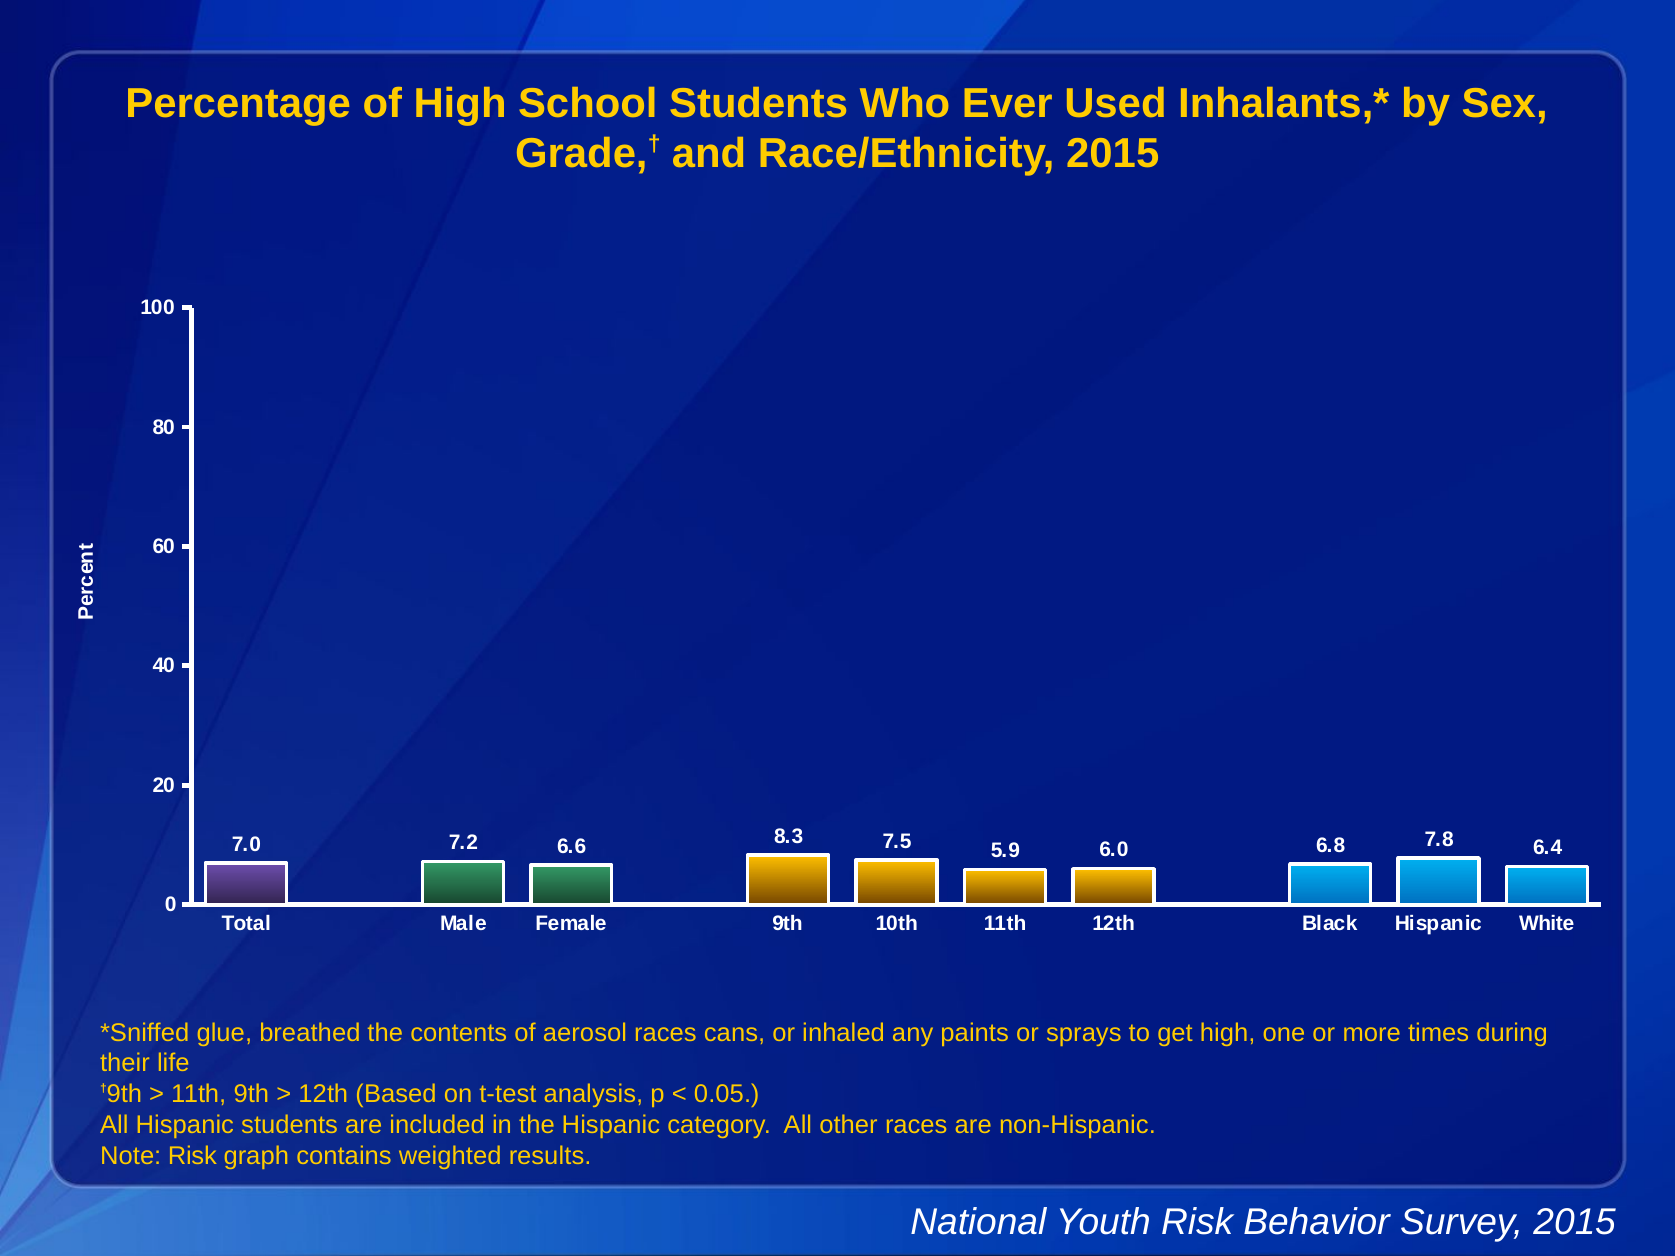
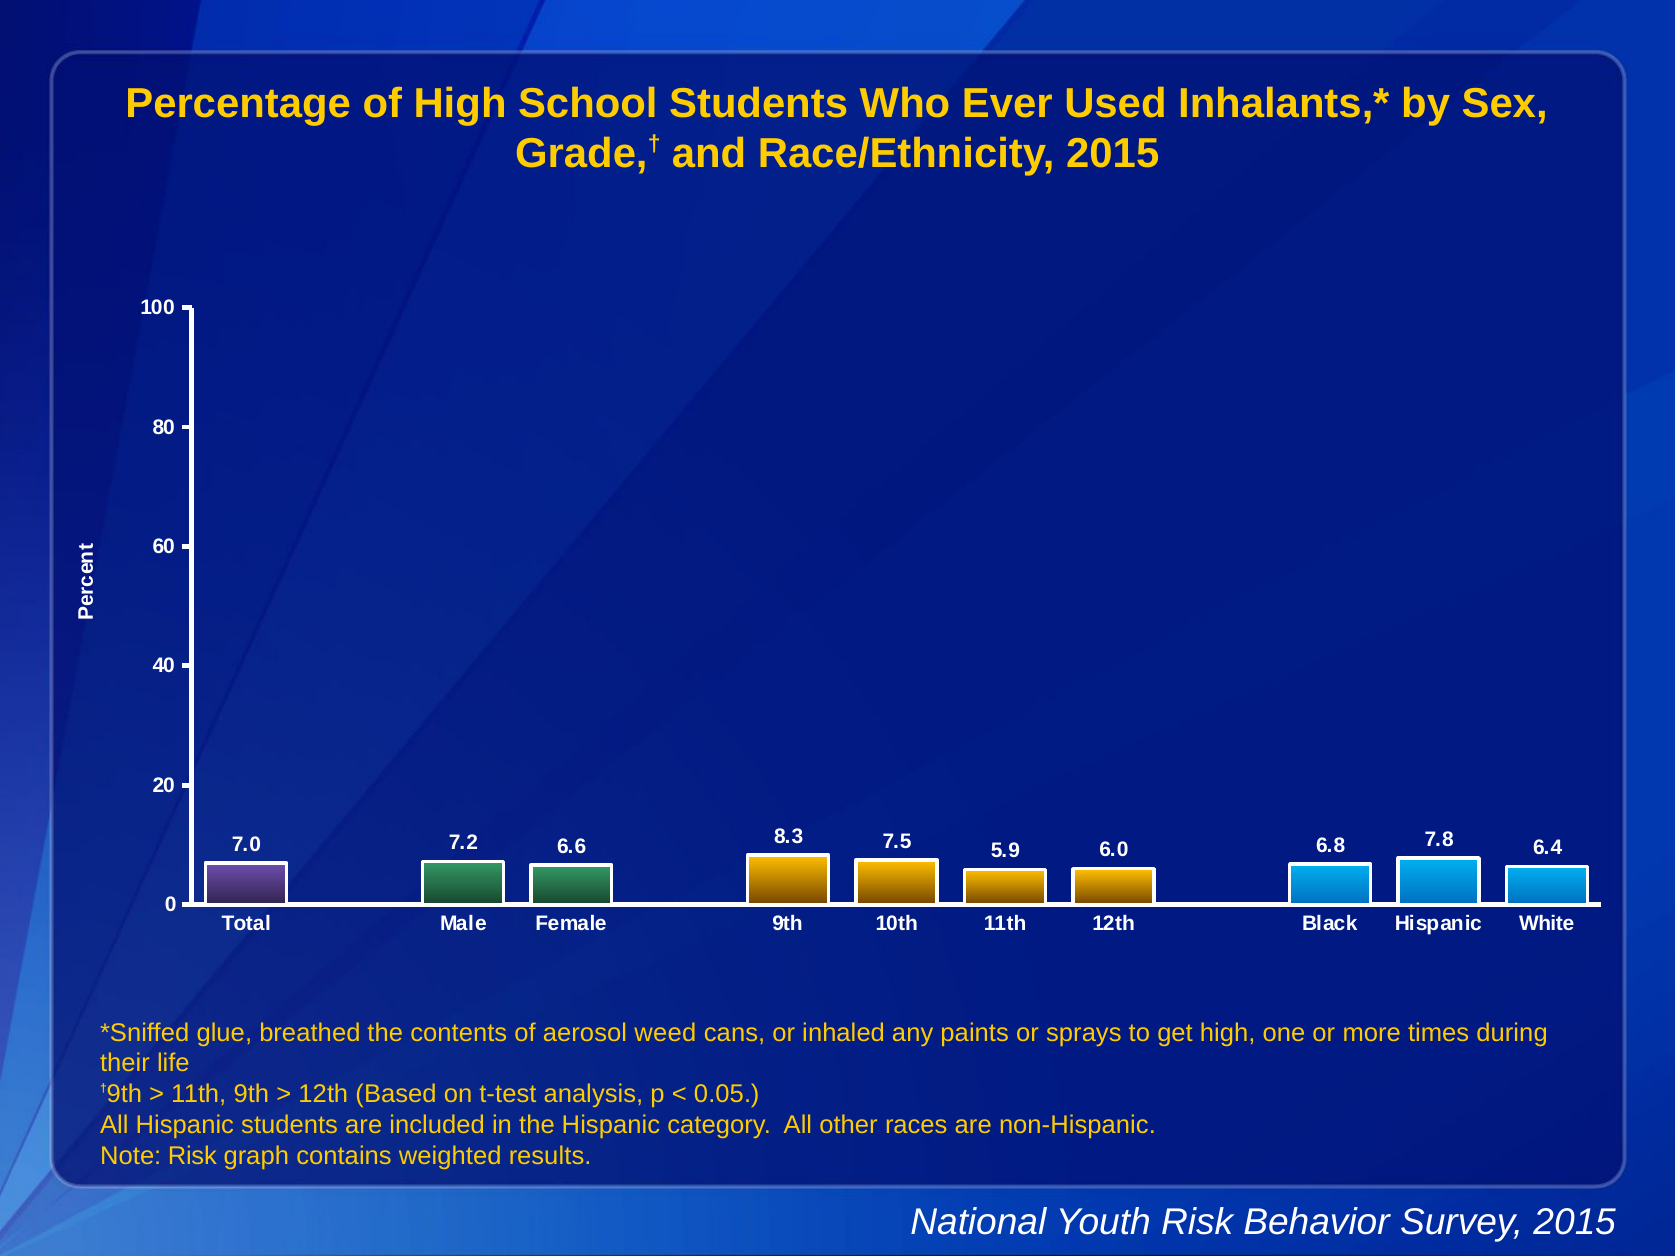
aerosol races: races -> weed (665, 1033)
